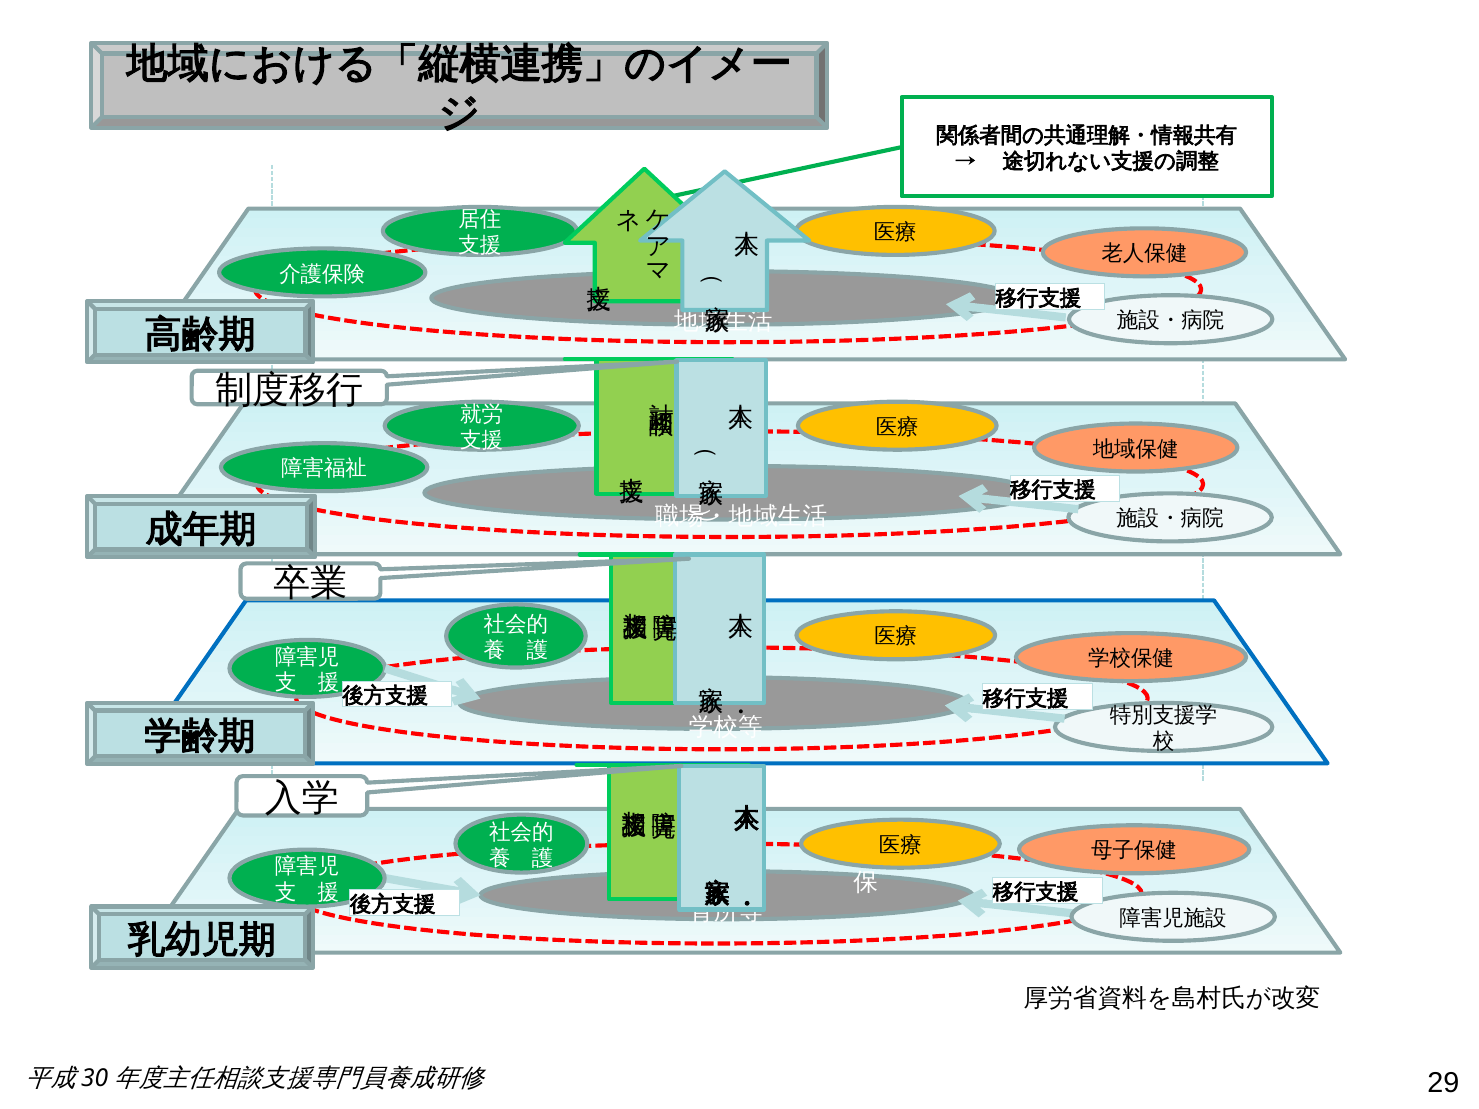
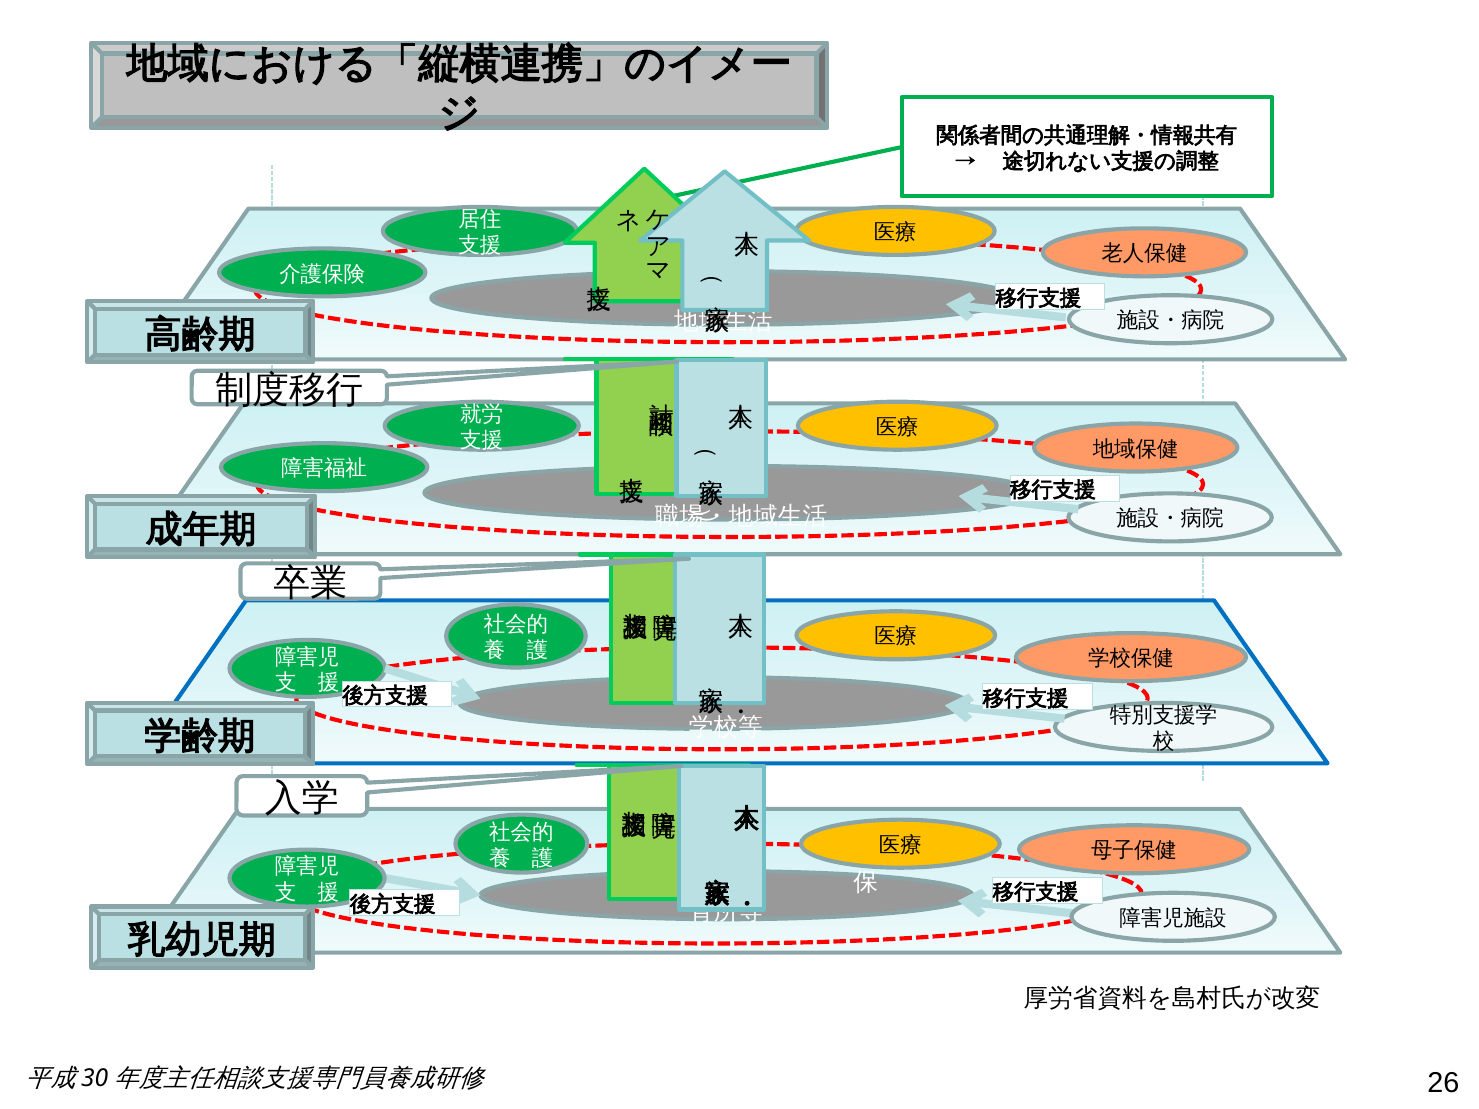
29: 29 -> 26 (1443, 1084)
